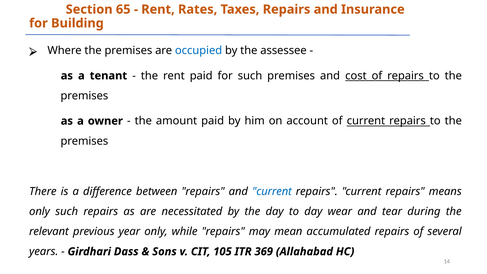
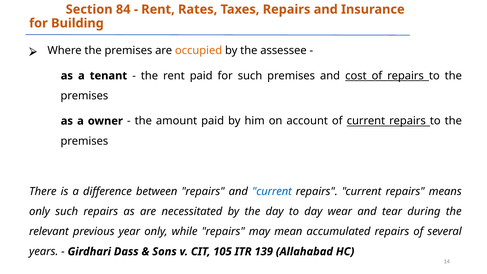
65: 65 -> 84 (123, 9)
occupied colour: blue -> orange (199, 51)
369: 369 -> 139 (264, 252)
